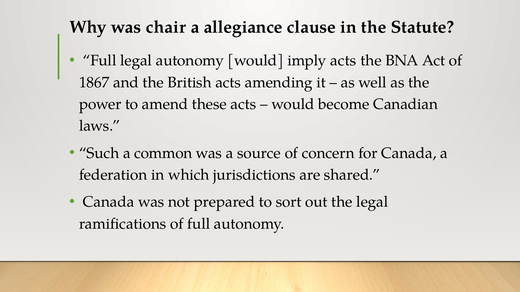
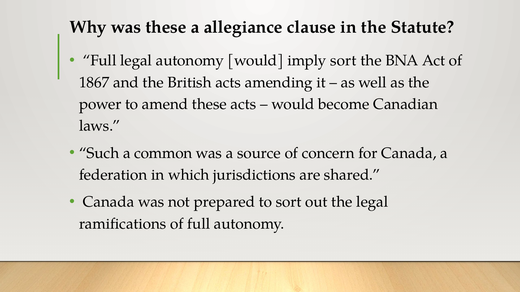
was chair: chair -> these (166, 27)
imply acts: acts -> sort (343, 61)
